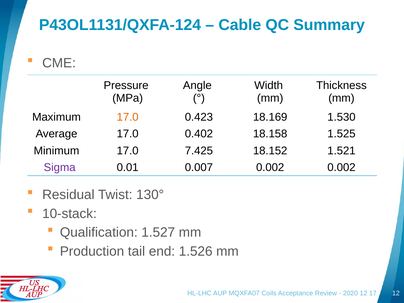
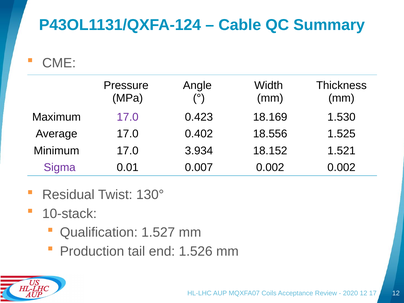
17.0 colour: orange -> purple (128, 117)
18.158: 18.158 -> 18.556 (270, 134)
7.425: 7.425 -> 3.934 (199, 151)
